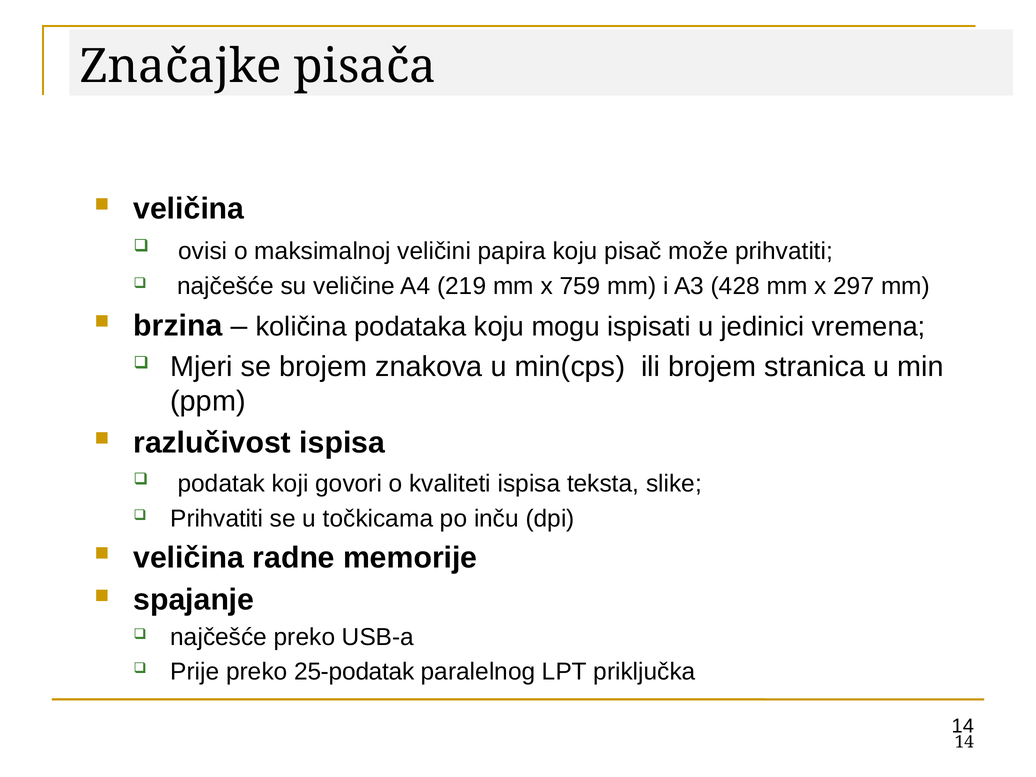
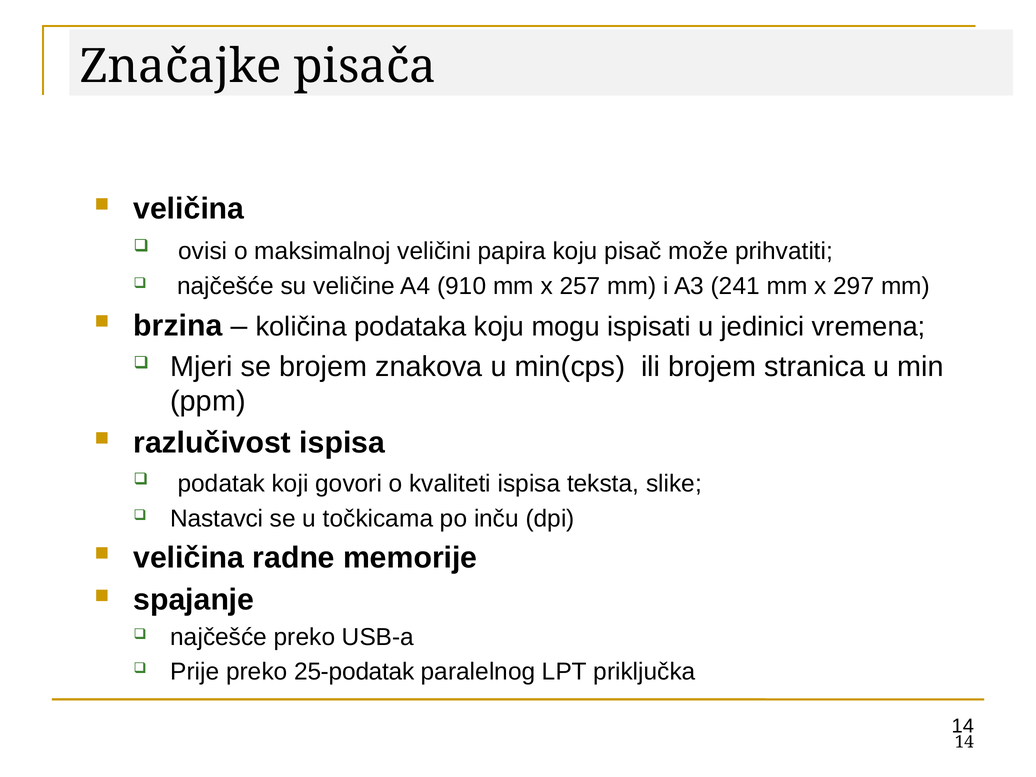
219: 219 -> 910 (462, 286)
759: 759 -> 257 (580, 286)
428: 428 -> 241 (735, 286)
Prihvatiti: Prihvatiti -> Nastavci (217, 518)
